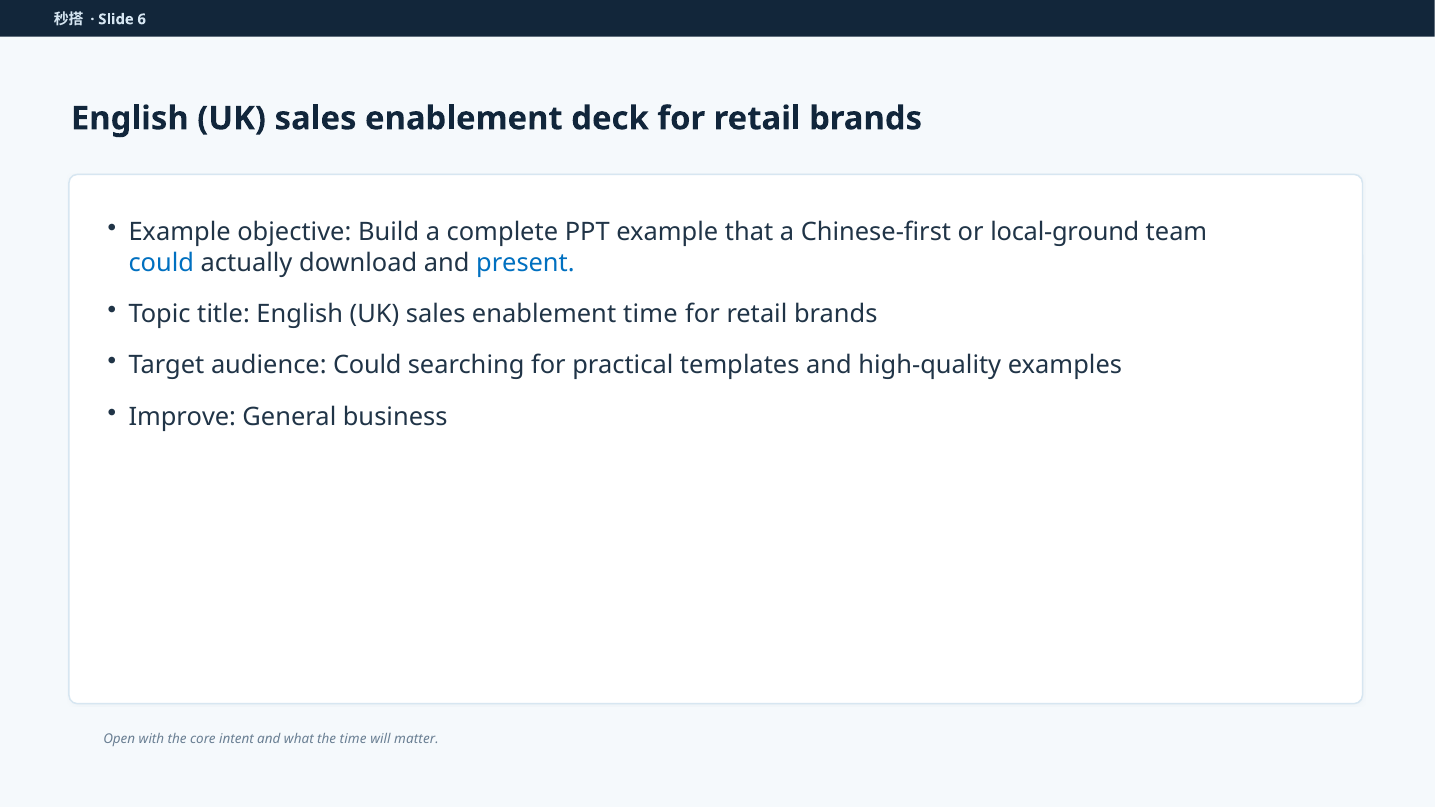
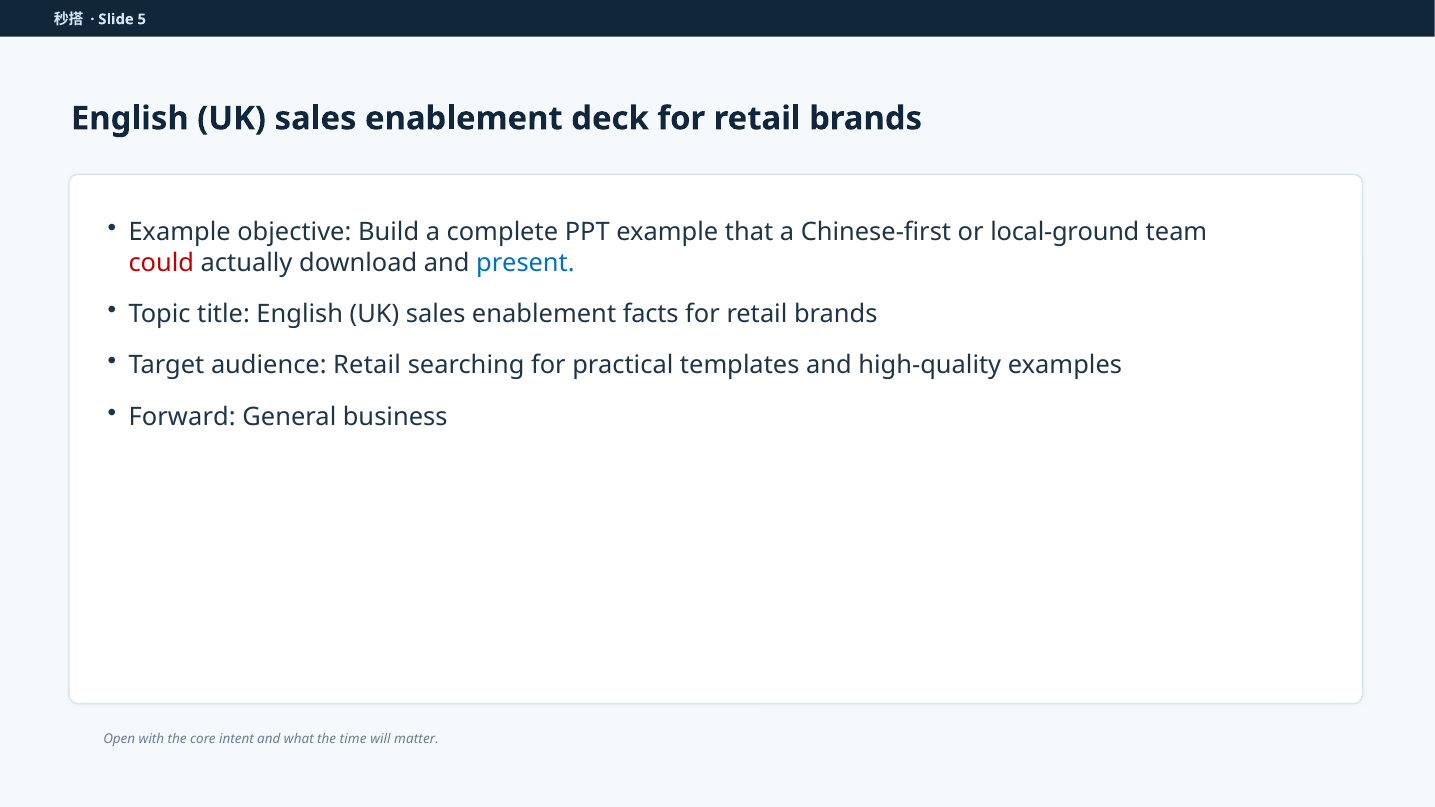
6: 6 -> 5 (142, 19)
could colour: blue -> red (161, 263)
enablement time: time -> facts (651, 314)
audience Could: Could -> Retail (367, 366)
Improve: Improve -> Forward (182, 417)
